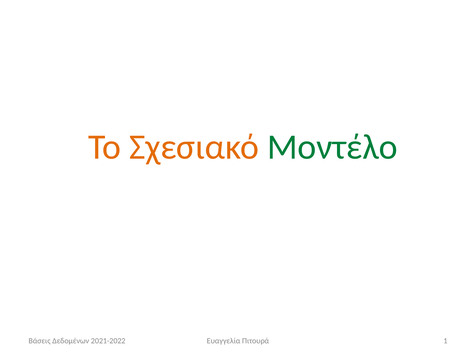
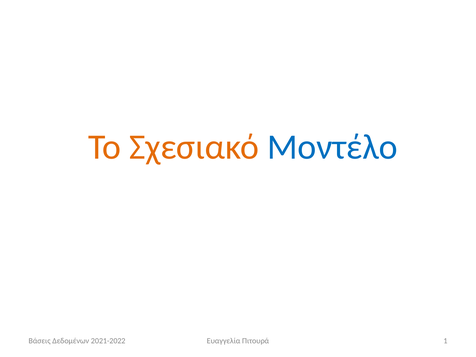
Μοντέλο colour: green -> blue (332, 147)
